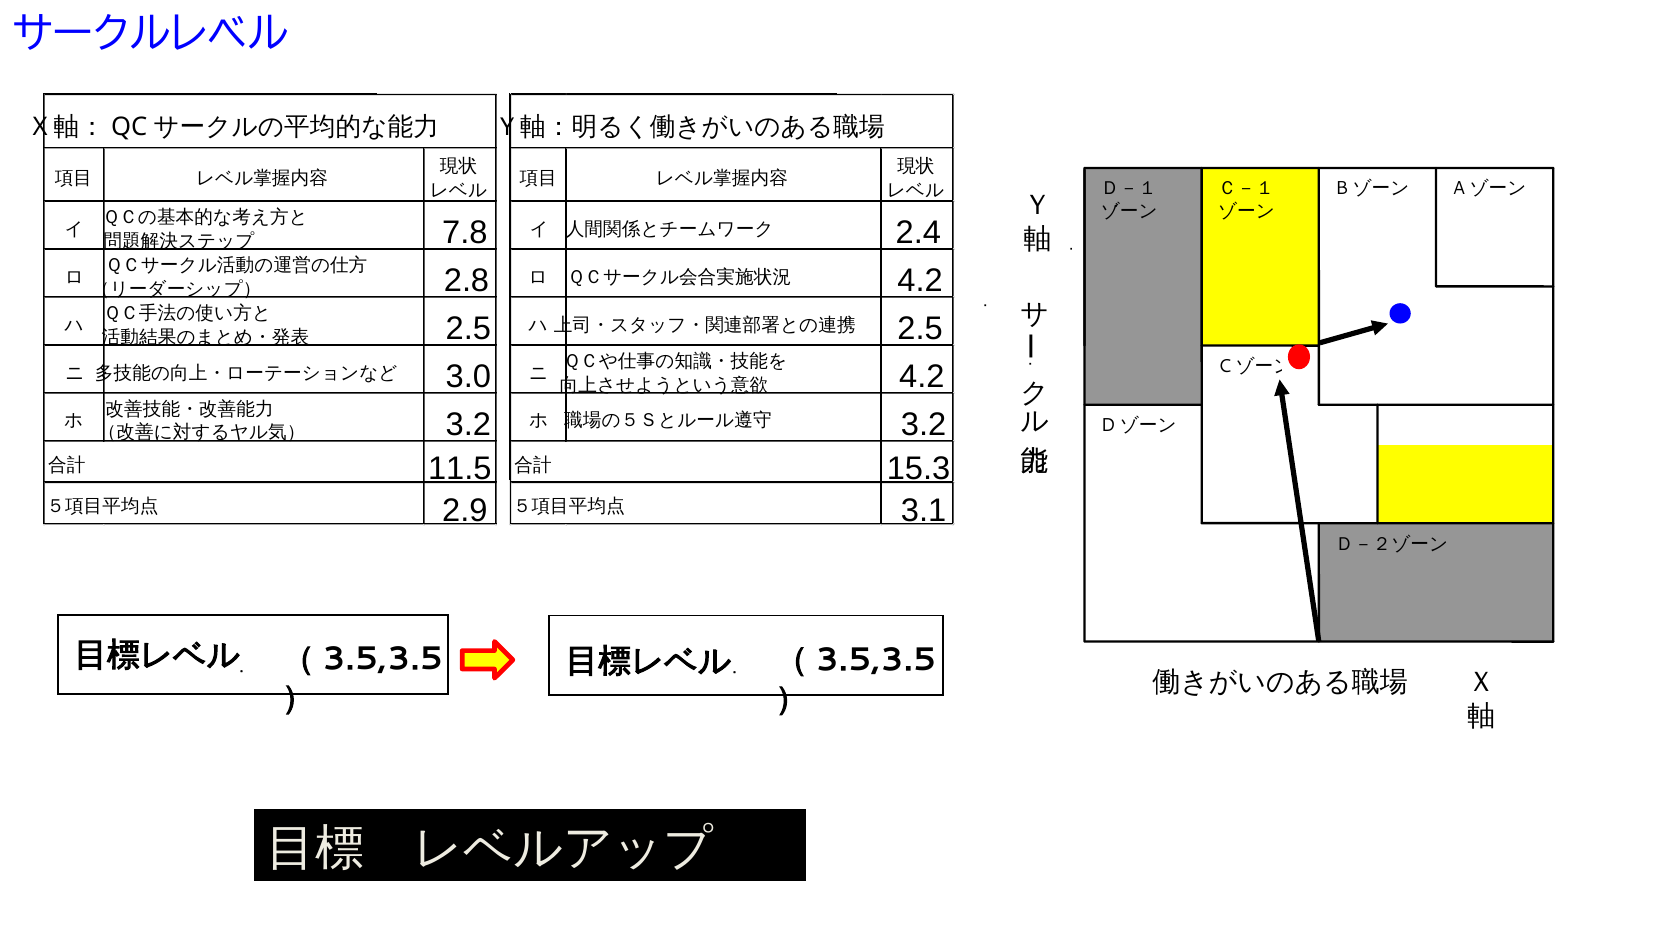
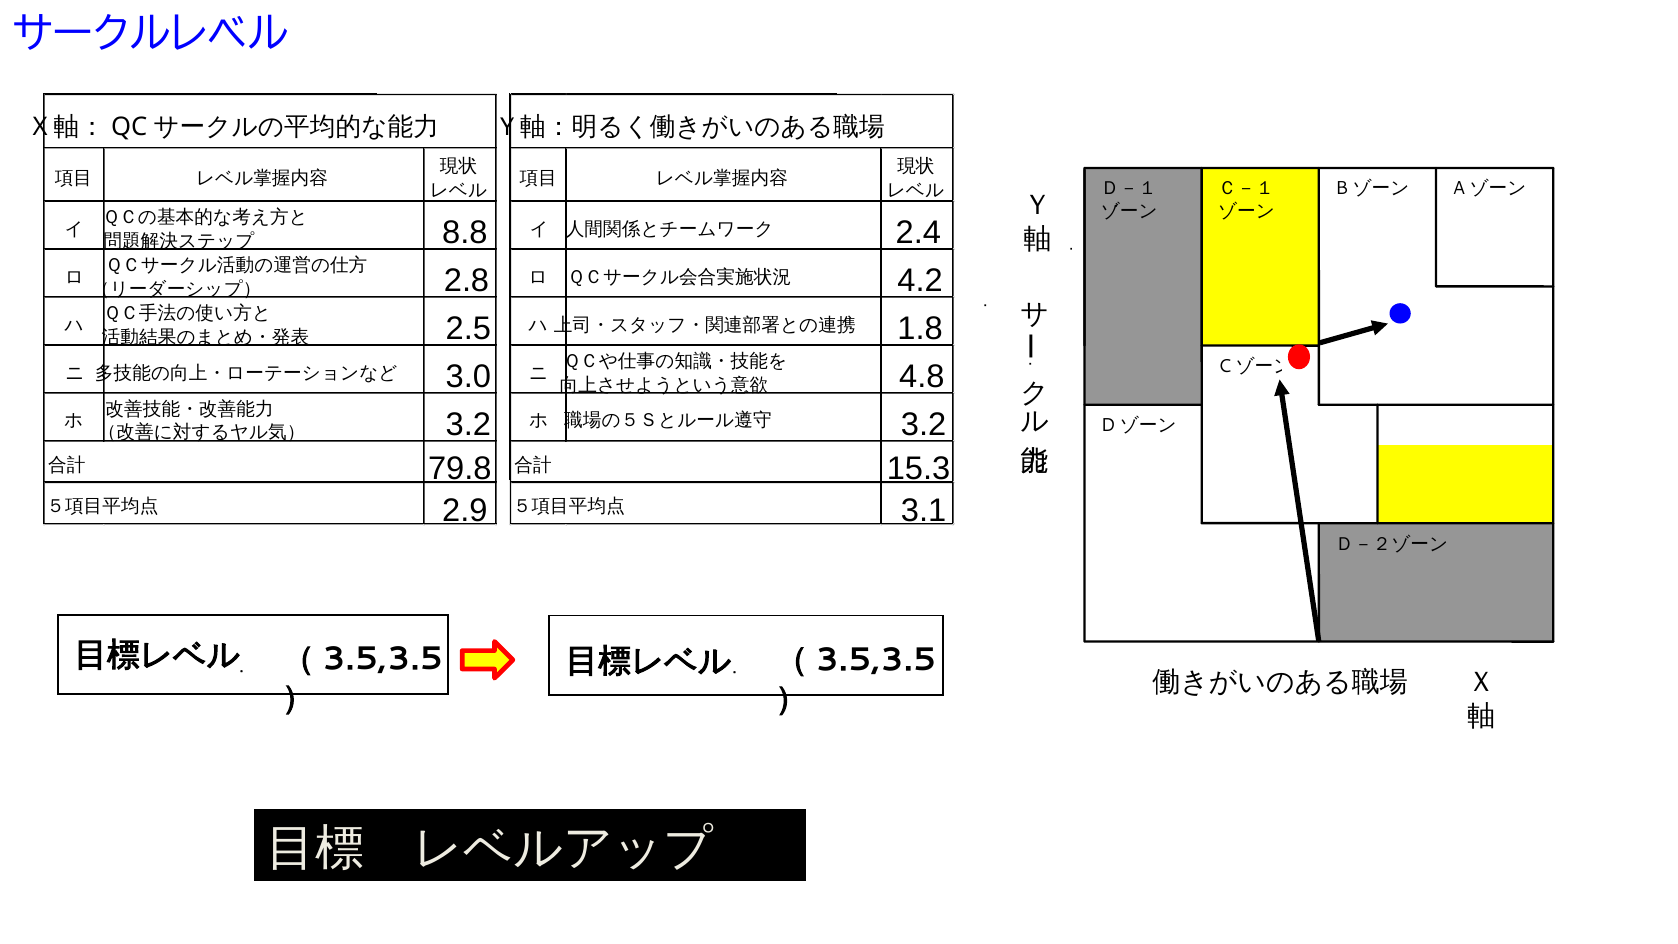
7.8: 7.8 -> 8.8 (465, 233)
2.5: 2.5 -> 1.8 (920, 329)
4.2: 4.2 -> 4.8 (922, 377)
11.5: 11.5 -> 79.8 (460, 469)
